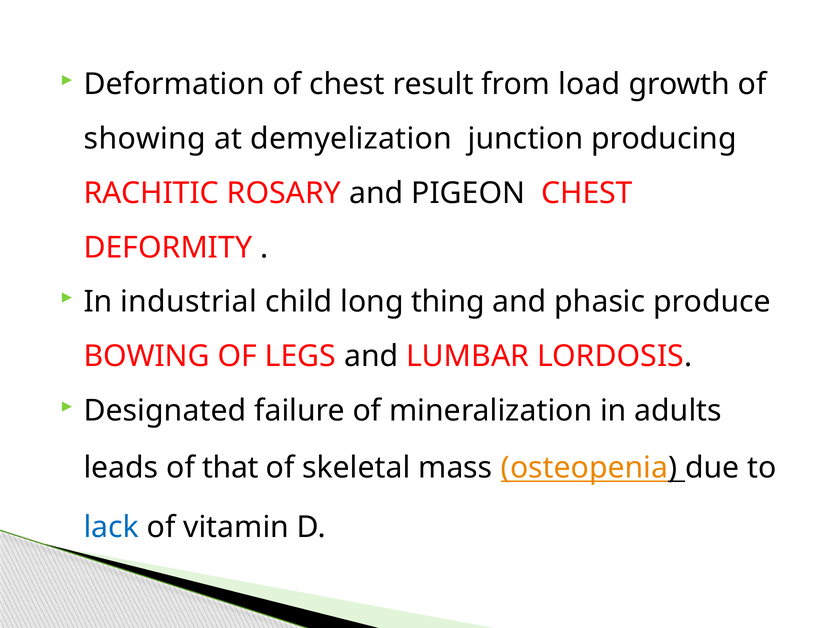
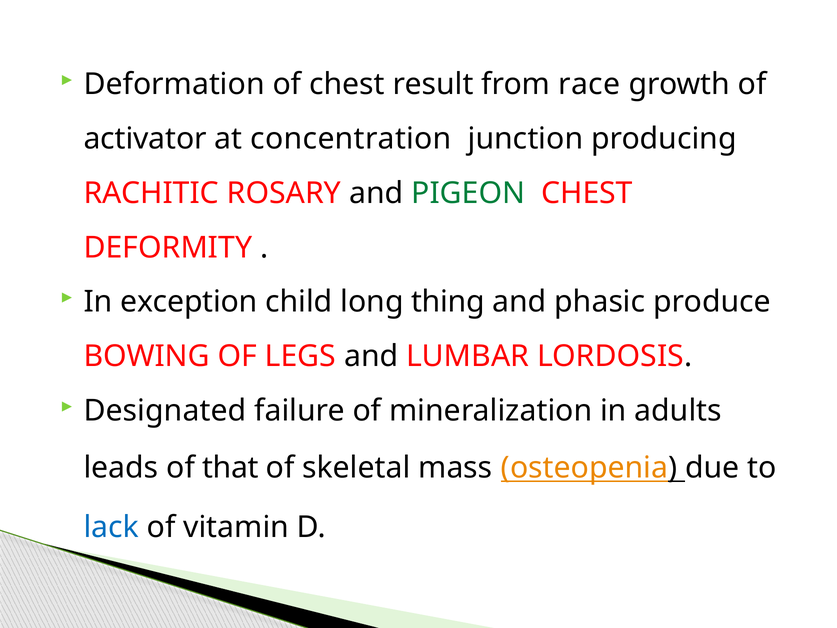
load: load -> race (589, 84)
showing: showing -> activator (145, 139)
demyelization: demyelization -> concentration (351, 139)
PIGEON colour: black -> green (468, 193)
industrial: industrial -> exception (189, 302)
